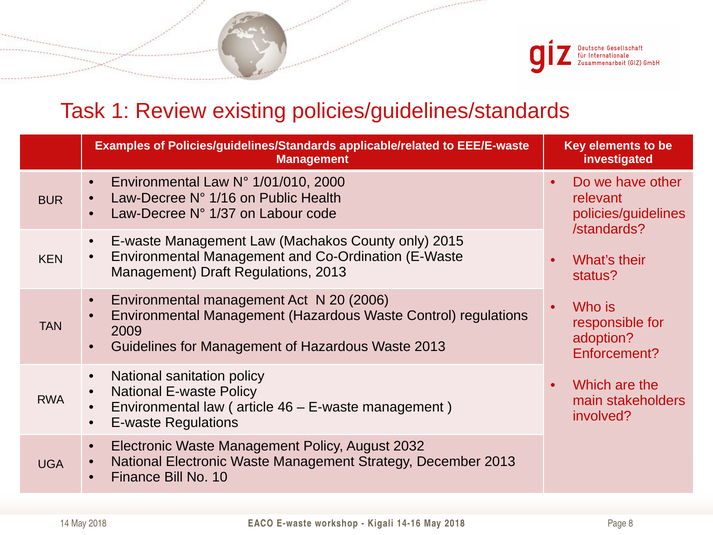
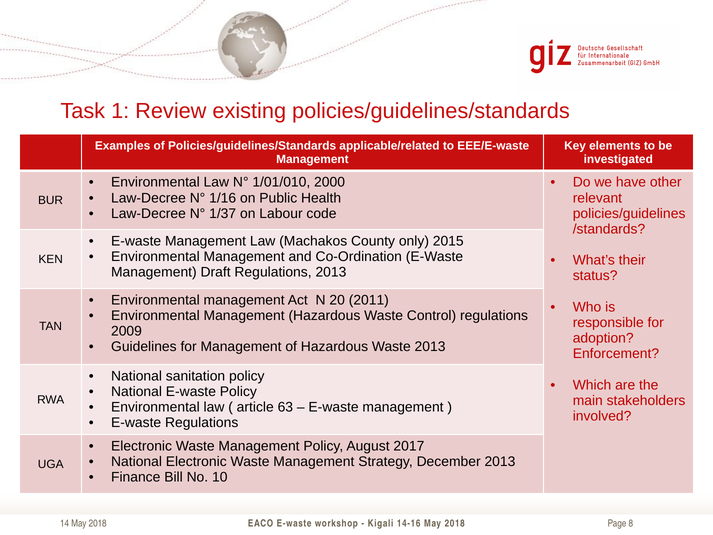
2006: 2006 -> 2011 (369, 300)
46: 46 -> 63 (285, 407)
2032: 2032 -> 2017 (409, 446)
